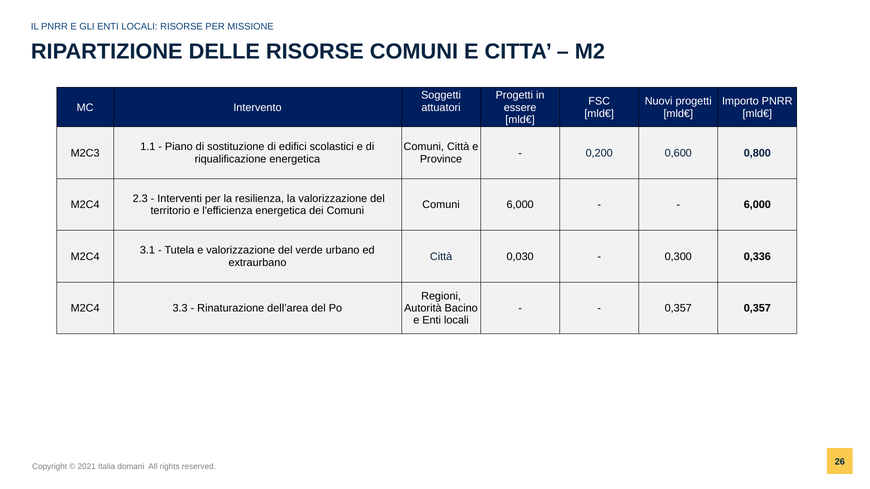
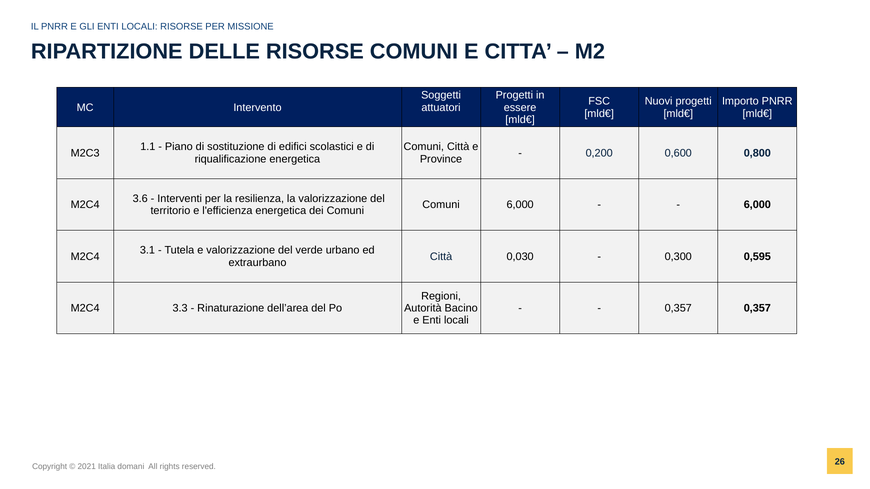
2.3: 2.3 -> 3.6 (140, 199)
0,336: 0,336 -> 0,595 (757, 257)
